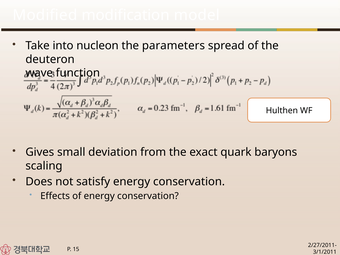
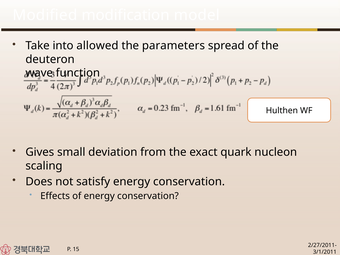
nucleon: nucleon -> allowed (97, 46)
baryons: baryons -> nucleon (276, 152)
